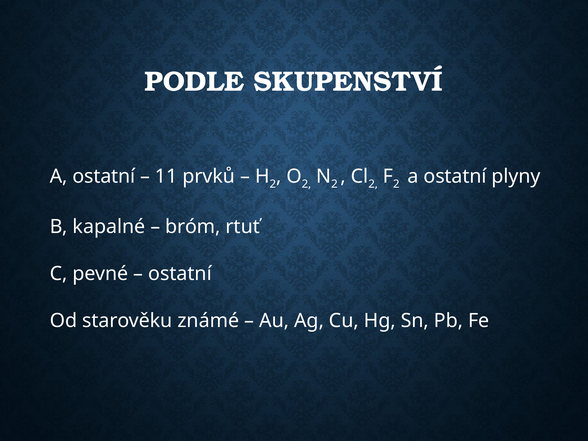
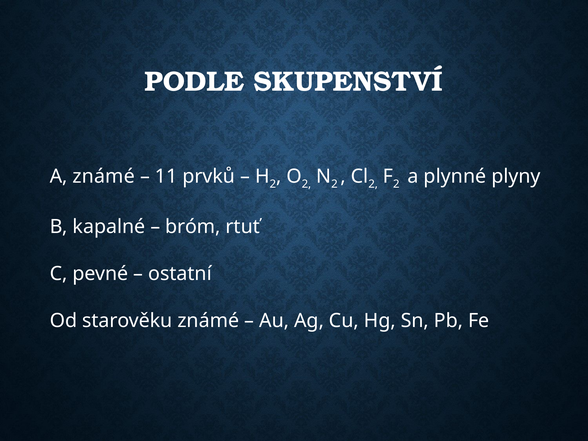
ostatní: ostatní -> známé (104, 176)
ostatní: ostatní -> plynné (455, 176)
